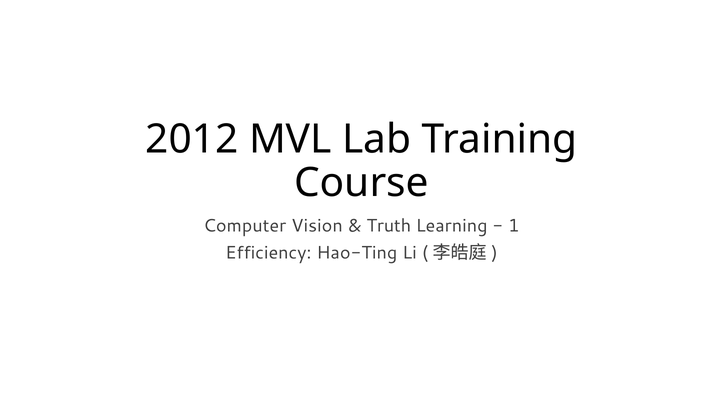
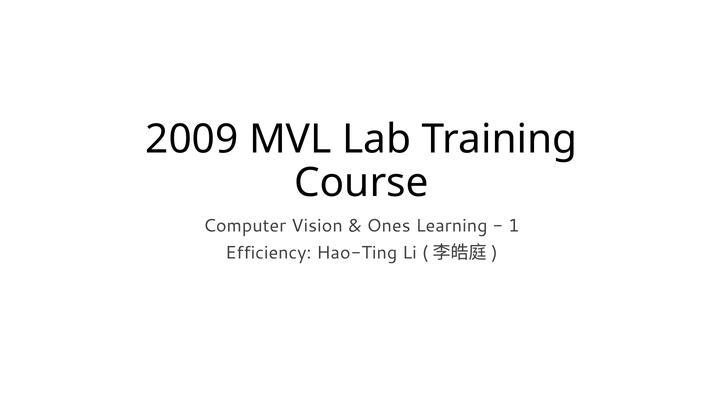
2012: 2012 -> 2009 (192, 139)
Truth: Truth -> Ones (389, 226)
